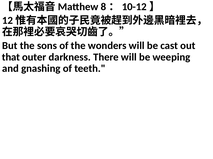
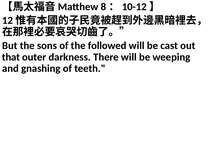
wonders: wonders -> followed (107, 46)
